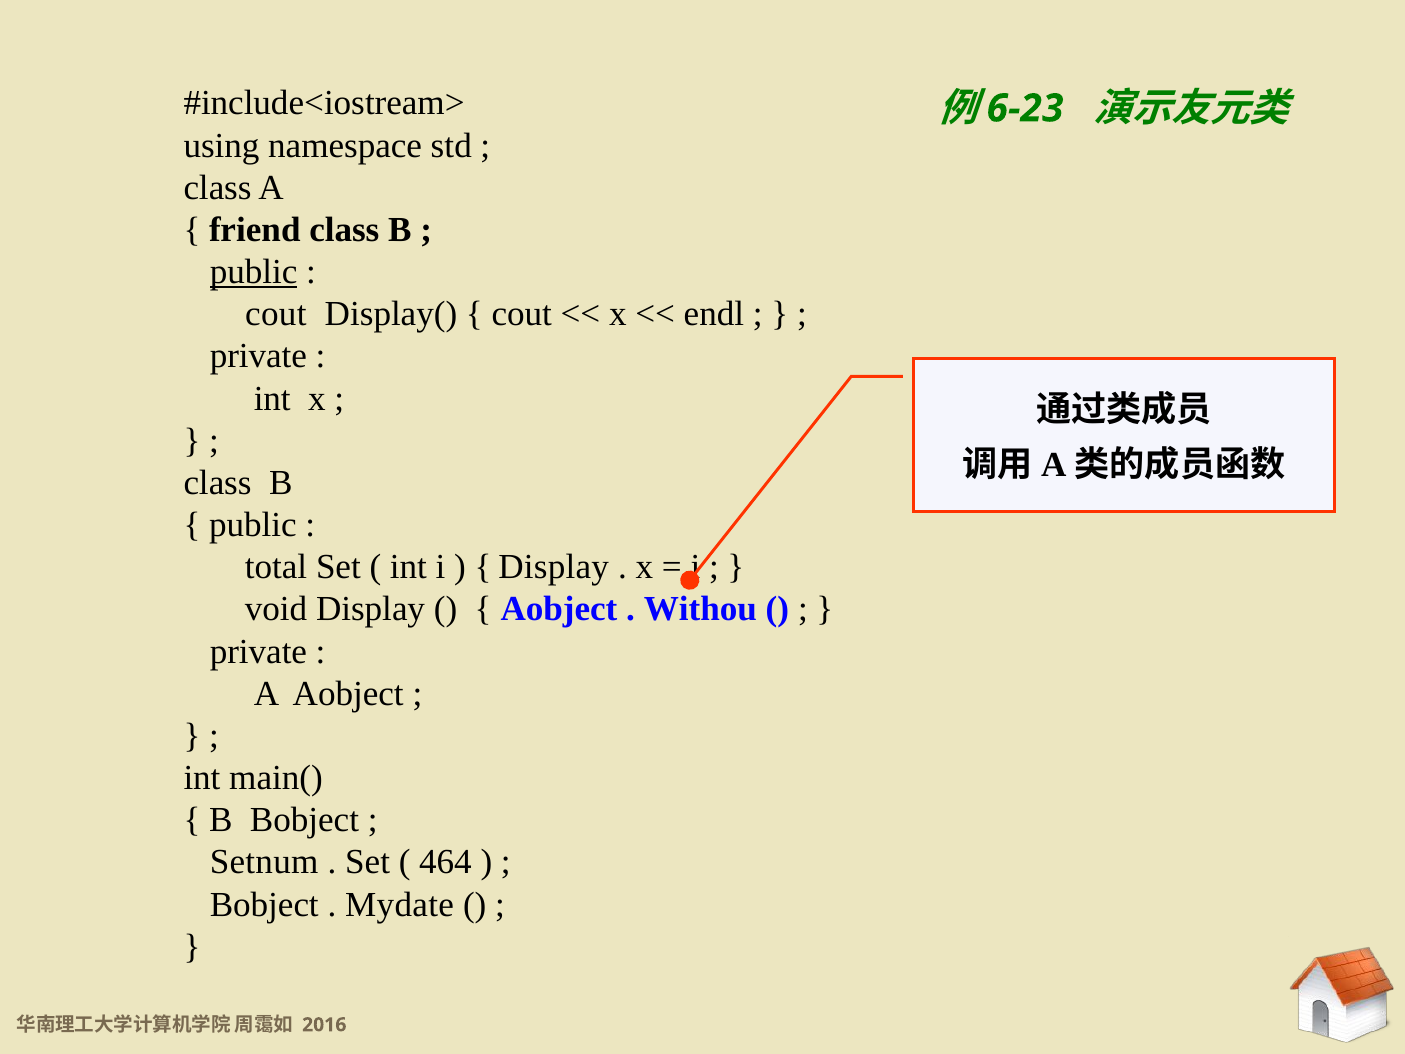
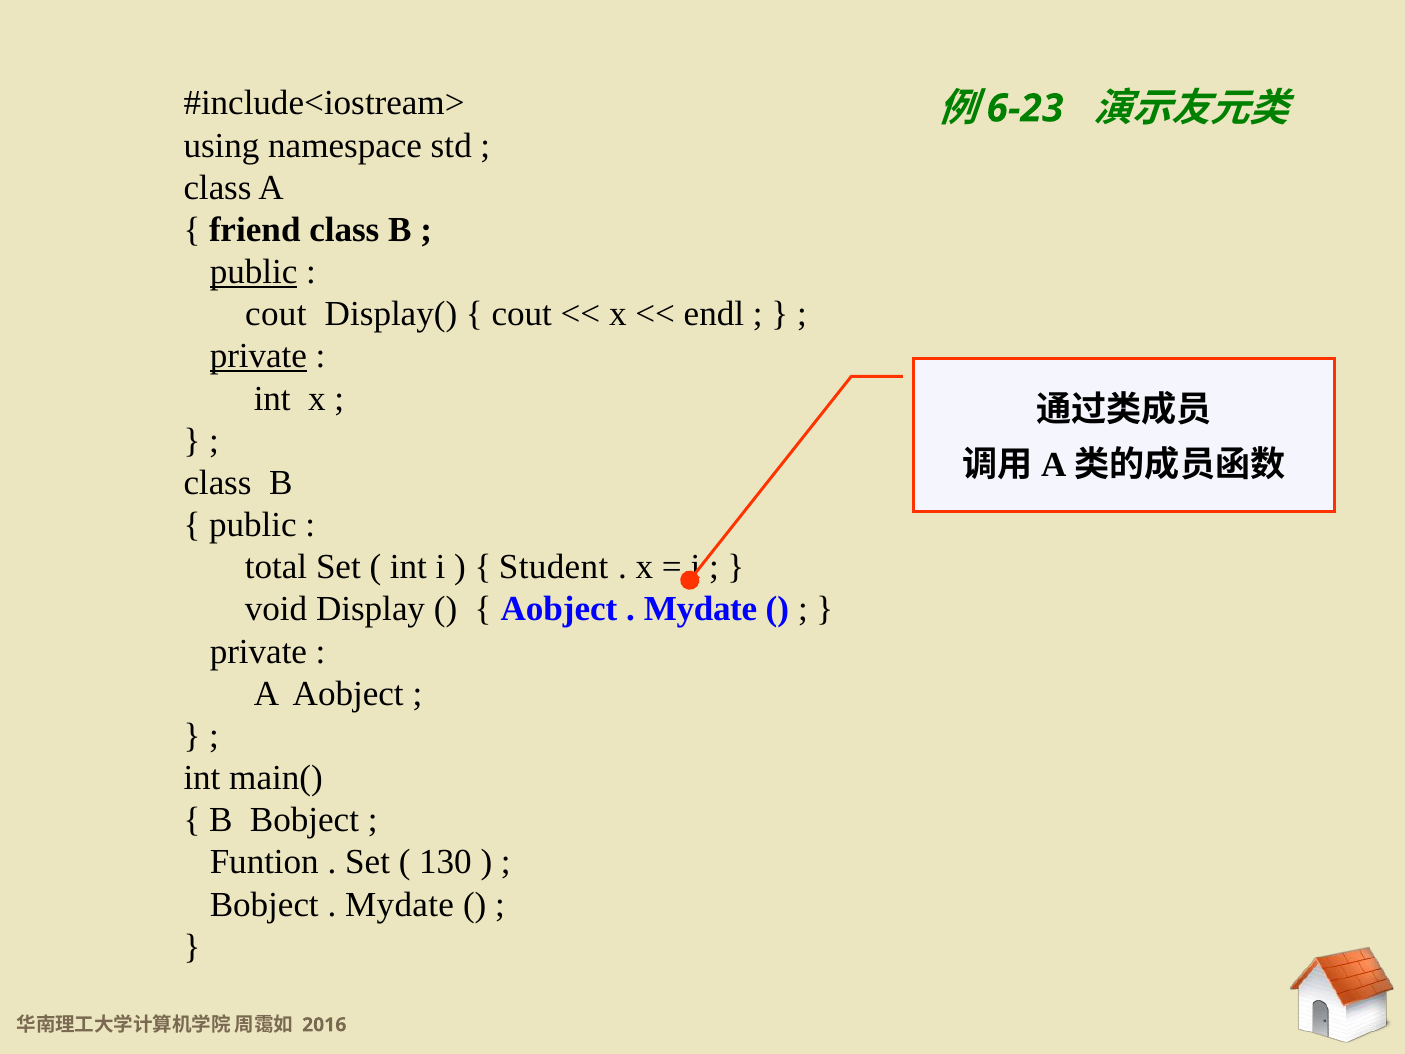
private underline: none -> present (258, 356)
Display: Display -> Student (554, 567)
Withou: Withou -> Mydate (700, 609)
Setnum: Setnum -> Funtion (264, 862)
464: 464 -> 130 (445, 862)
